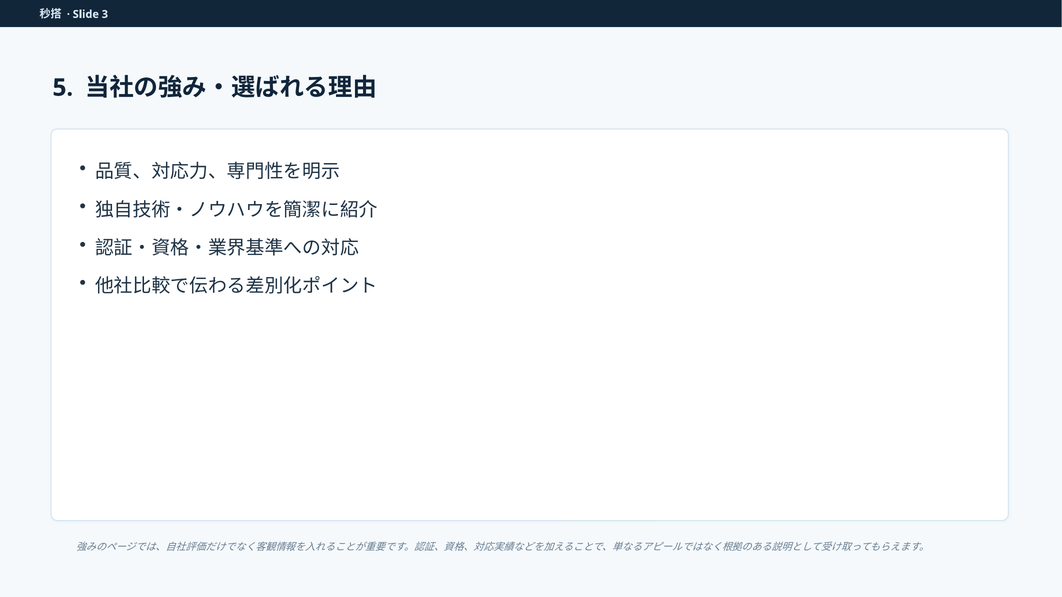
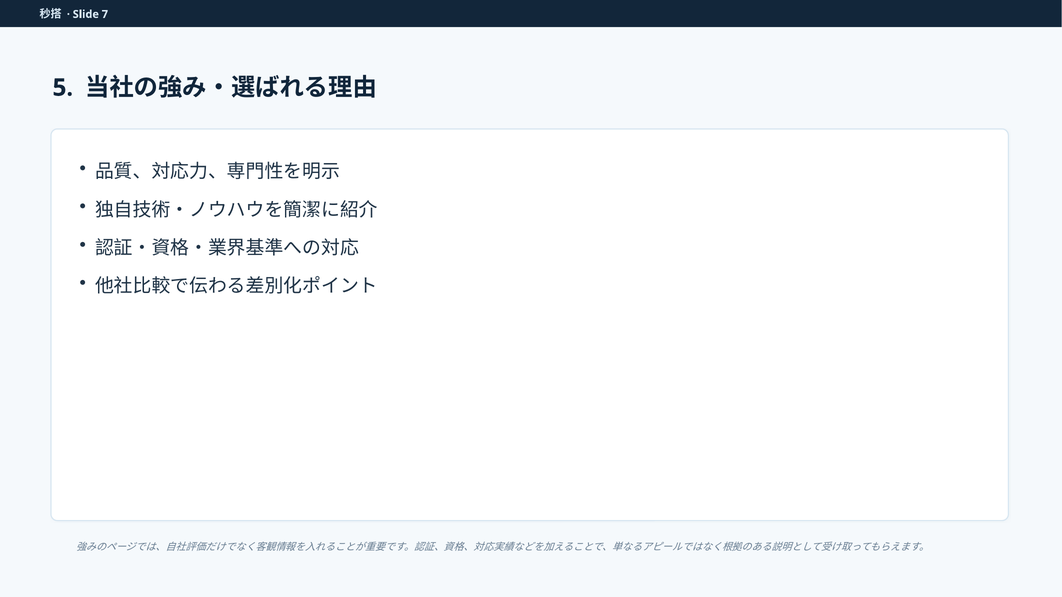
3: 3 -> 7 (105, 14)
